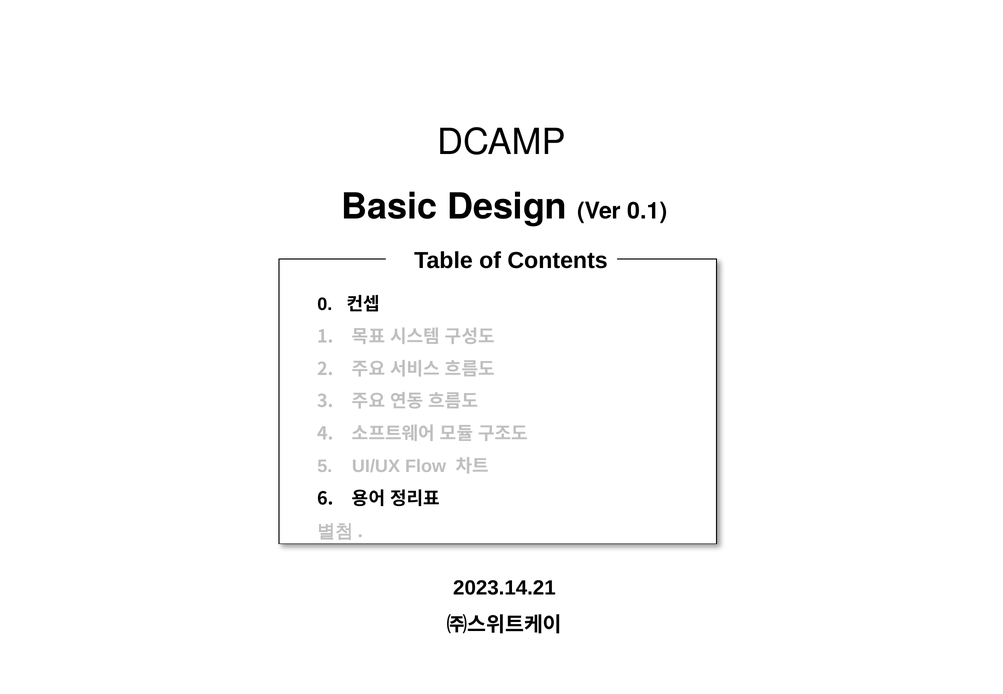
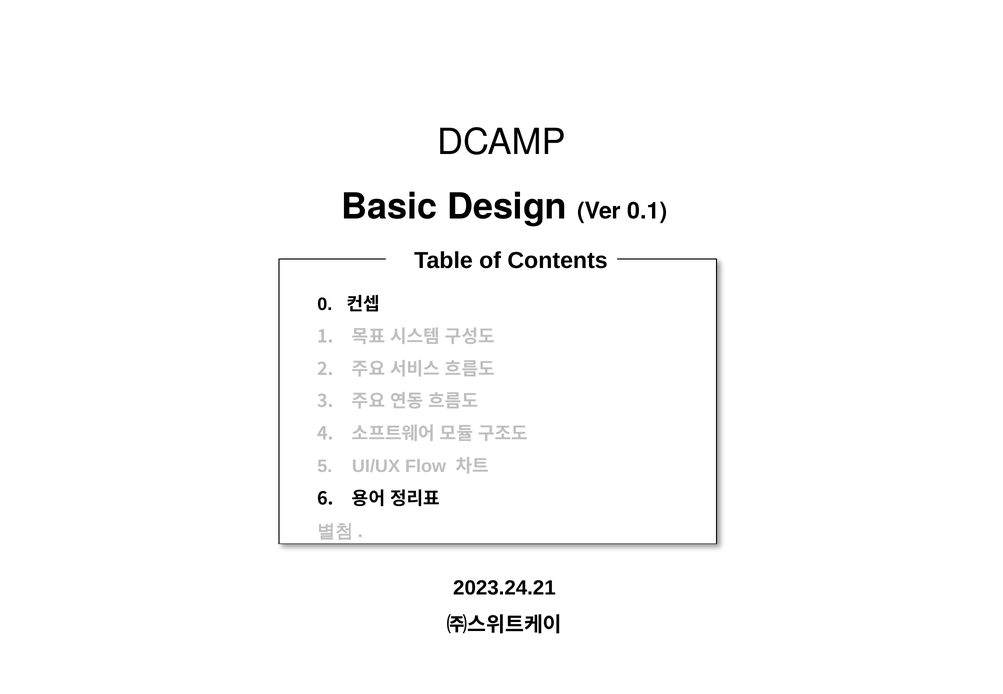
2023.14.21: 2023.14.21 -> 2023.24.21 (504, 588)
